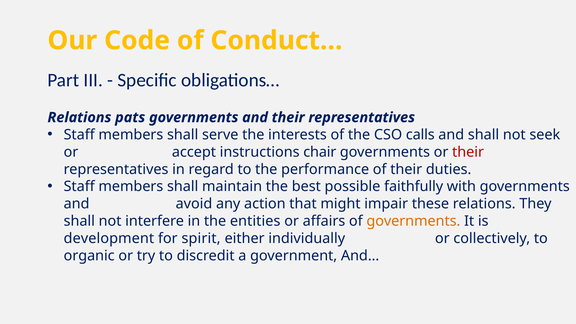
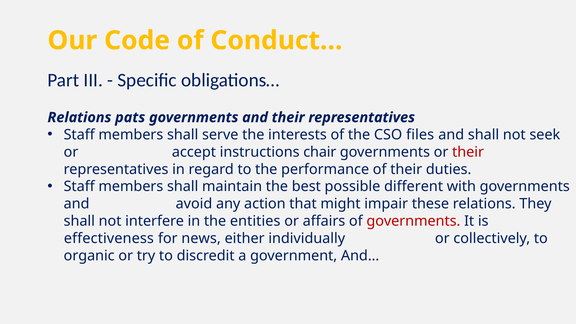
calls: calls -> files (420, 135)
faithfully: faithfully -> different (414, 187)
governments colour: orange -> red (413, 221)
development: development -> effectiveness (109, 238)
spirit: spirit -> news (201, 238)
